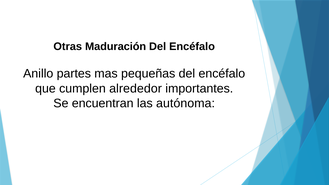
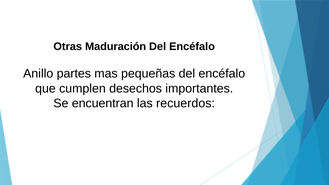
alrededor: alrededor -> desechos (136, 88)
autónoma: autónoma -> recuerdos (186, 103)
